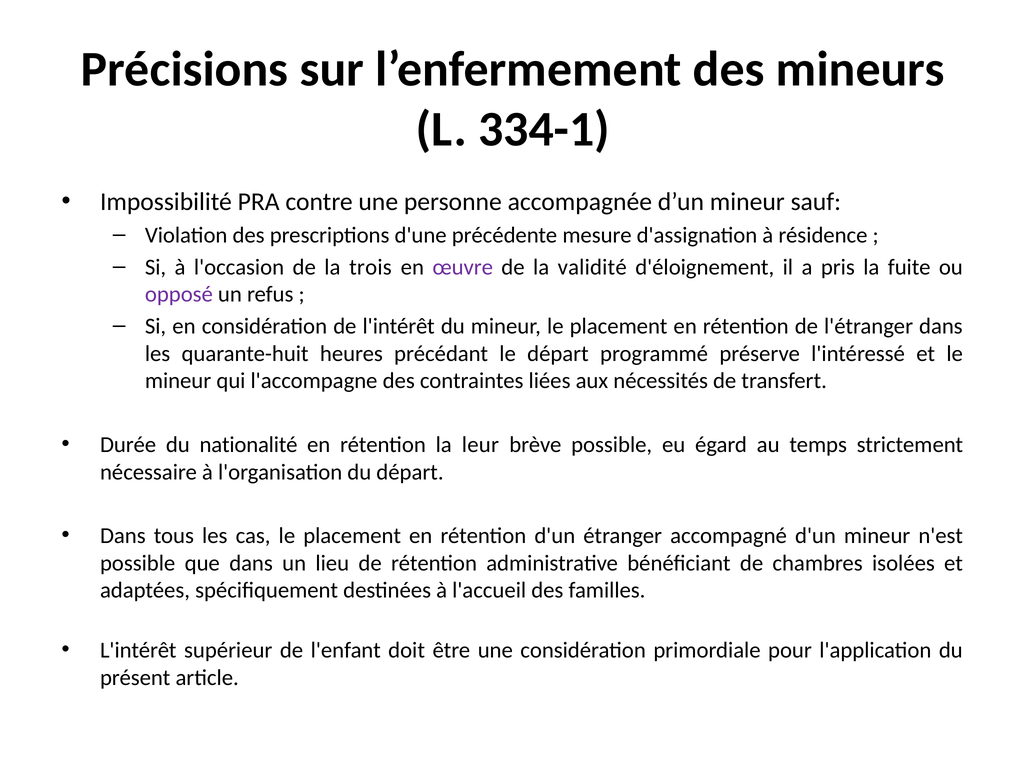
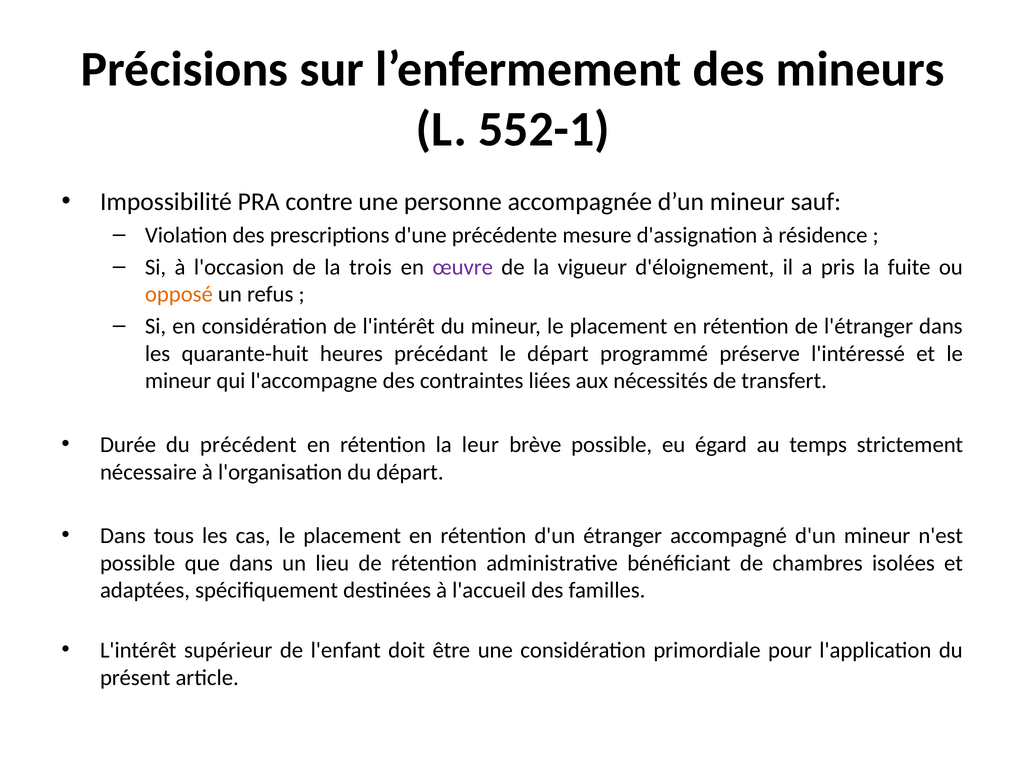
334-1: 334-1 -> 552-1 (544, 129)
validité: validité -> vigueur (592, 267)
opposé colour: purple -> orange (179, 295)
nationalité: nationalité -> précédent (248, 445)
